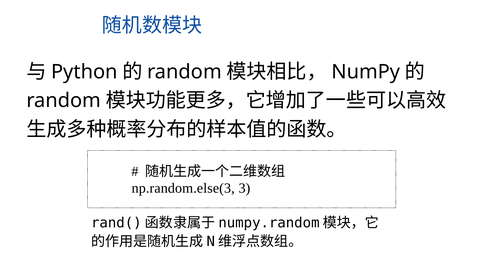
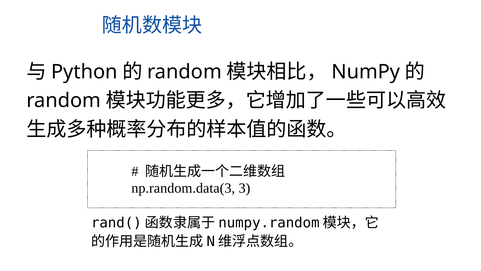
np.random.else(3: np.random.else(3 -> np.random.data(3 (183, 188)
